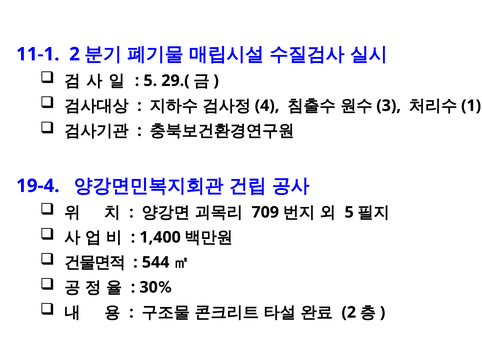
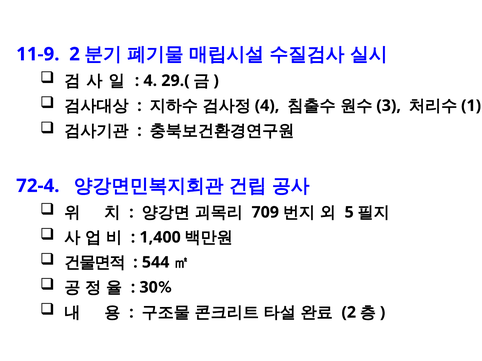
11-1: 11-1 -> 11-9 (38, 54)
5: 5 -> 4 (150, 81)
19-4: 19-4 -> 72-4 (38, 186)
